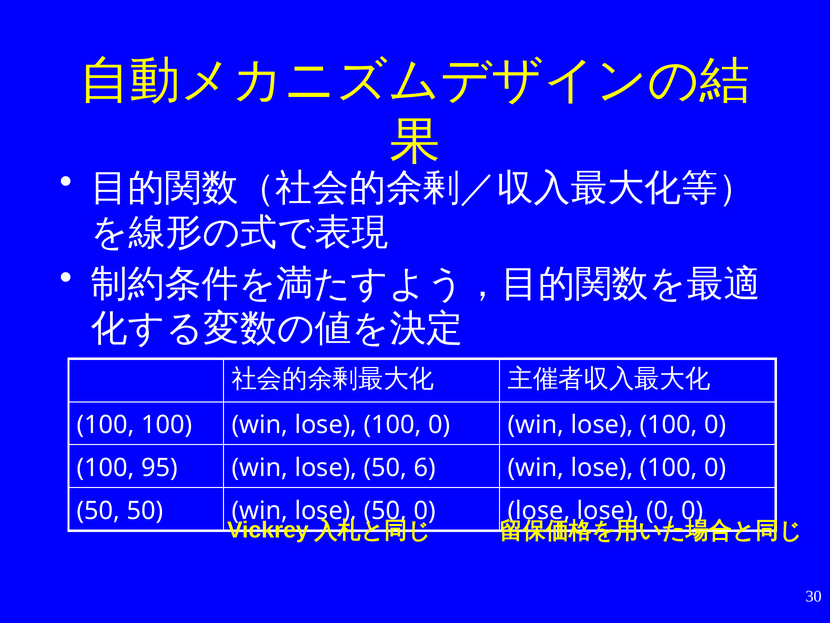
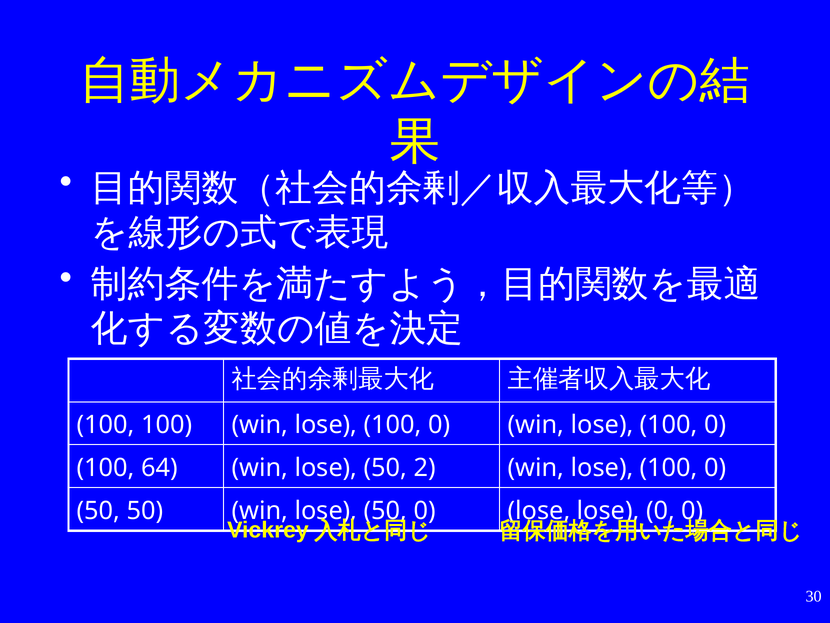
95: 95 -> 64 (159, 467)
6: 6 -> 2 (425, 467)
